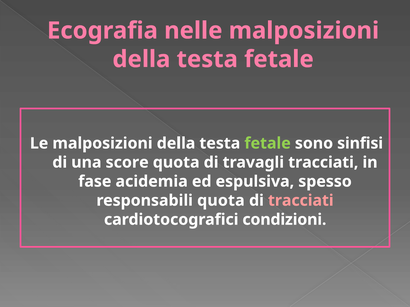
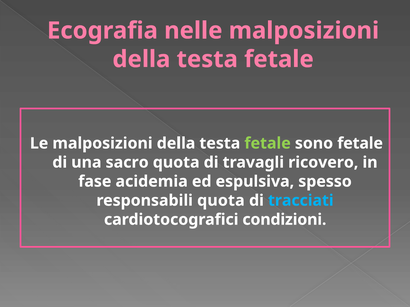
sono sinfisi: sinfisi -> fetale (360, 144)
score: score -> sacro (127, 163)
travagli tracciati: tracciati -> ricovero (323, 163)
tracciati colour: pink -> light blue (301, 201)
